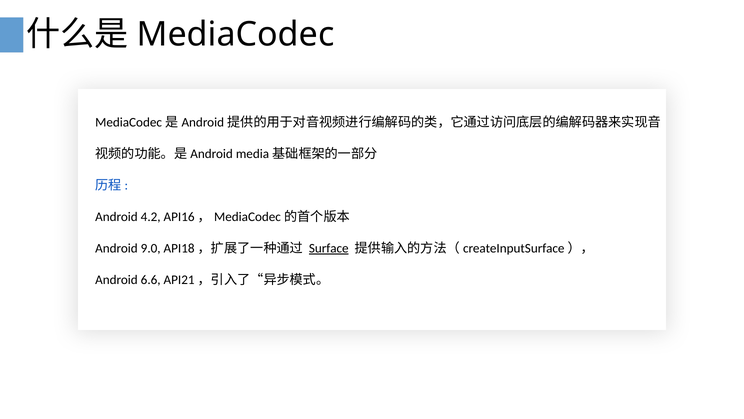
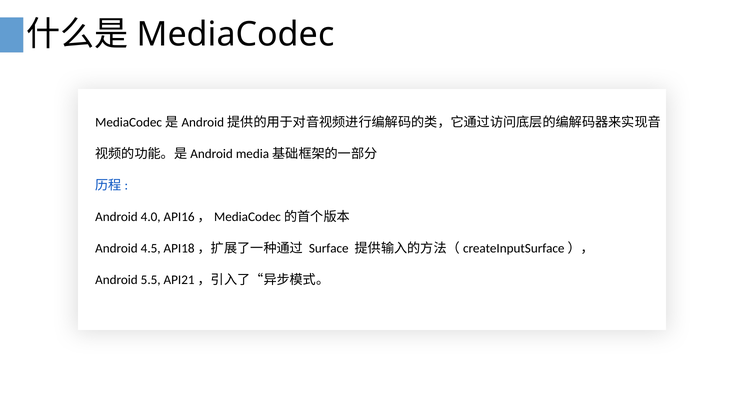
4.2: 4.2 -> 4.0 (151, 217)
9.0: 9.0 -> 4.5 (151, 248)
Surface underline: present -> none (329, 248)
6.6: 6.6 -> 5.5 (151, 280)
